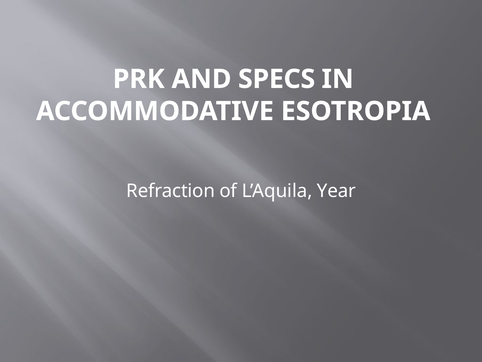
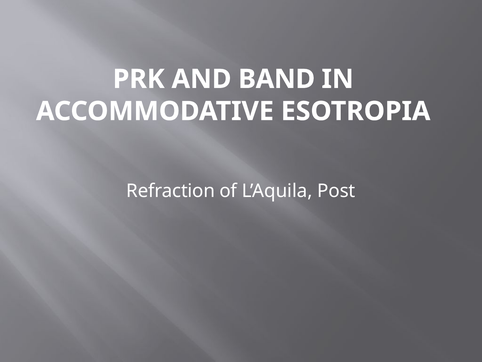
SPECS: SPECS -> BAND (277, 79)
Year: Year -> Post (336, 191)
